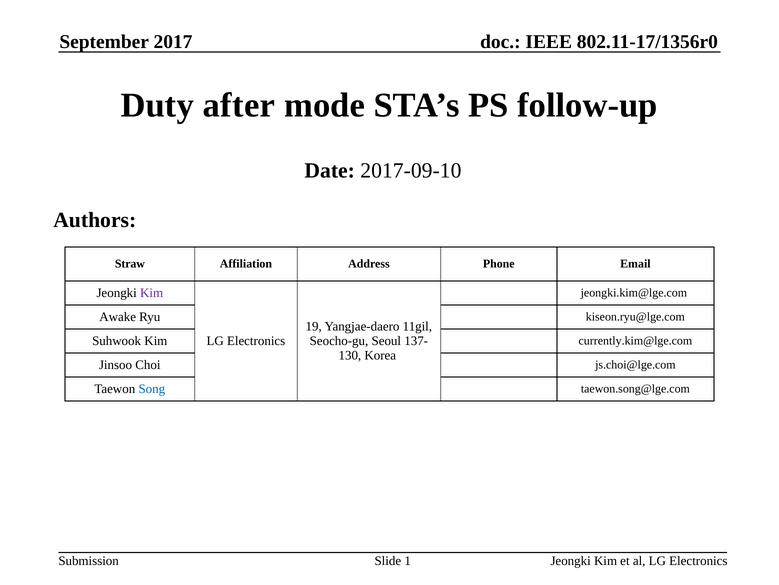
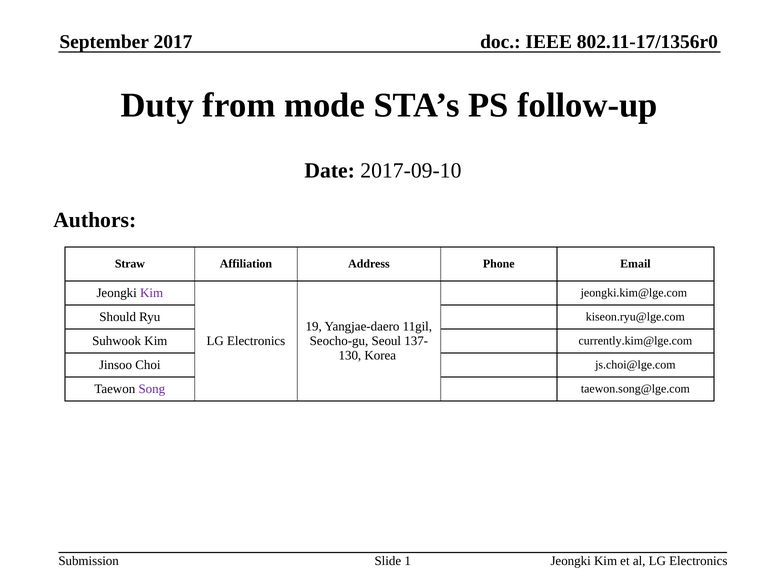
after: after -> from (239, 105)
Awake: Awake -> Should (118, 317)
Song colour: blue -> purple (152, 388)
